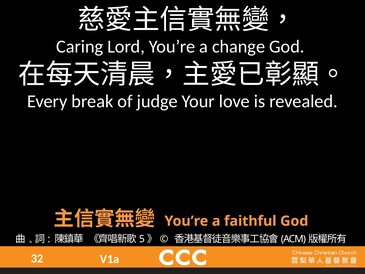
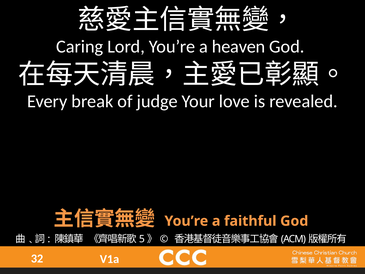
change: change -> heaven (239, 46)
